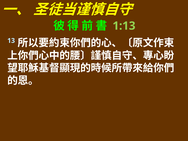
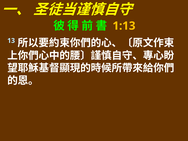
1:13 colour: light green -> yellow (124, 26)
